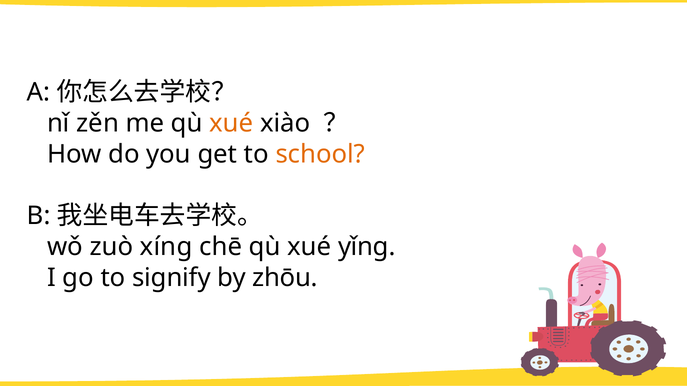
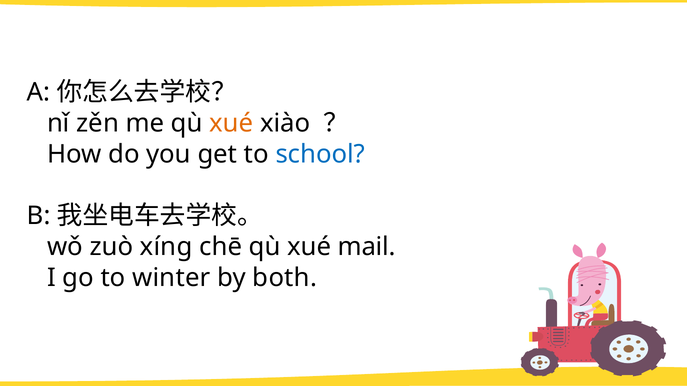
school colour: orange -> blue (320, 154)
yǐng: yǐng -> mail (367, 247)
signify: signify -> winter (171, 278)
zhōu: zhōu -> both (285, 278)
